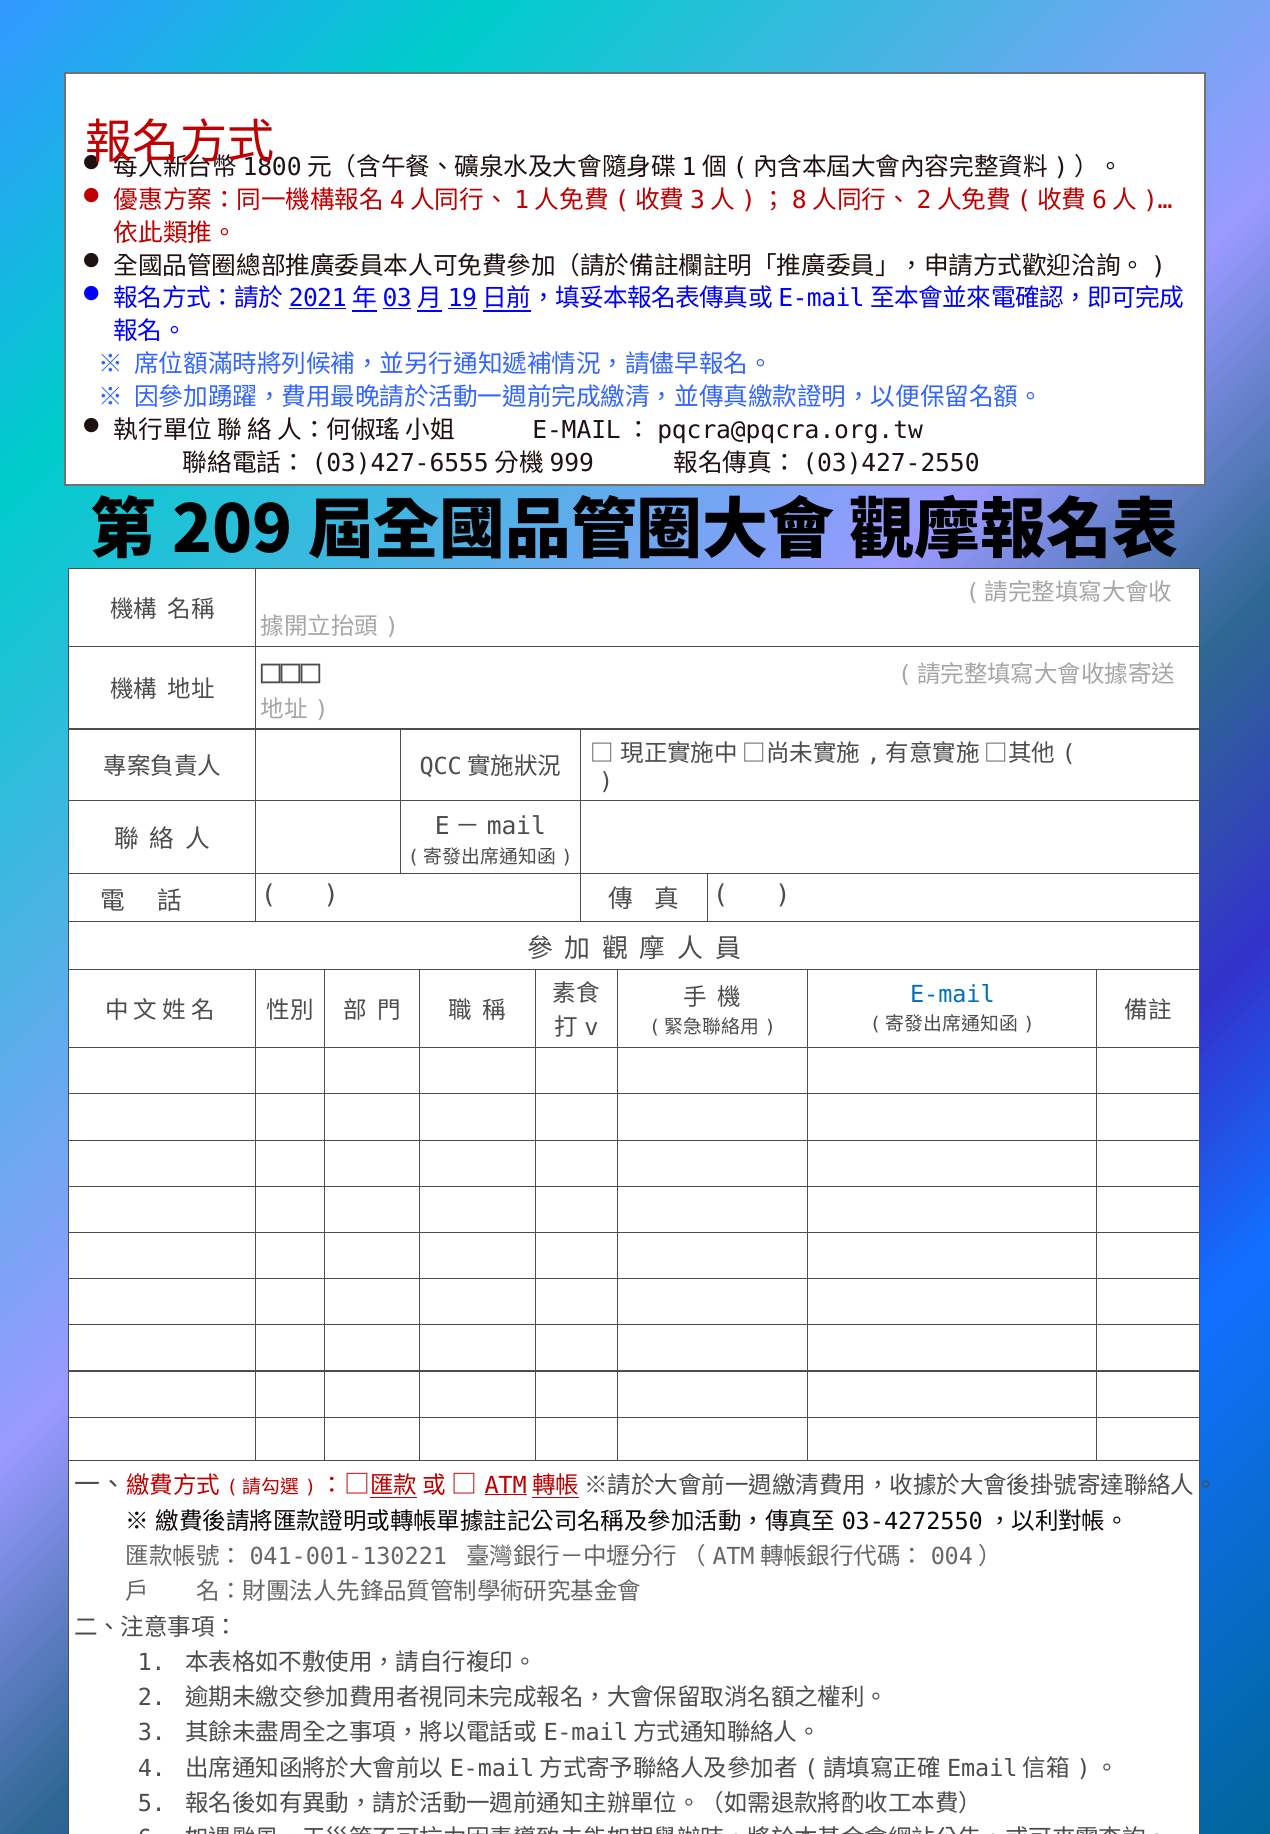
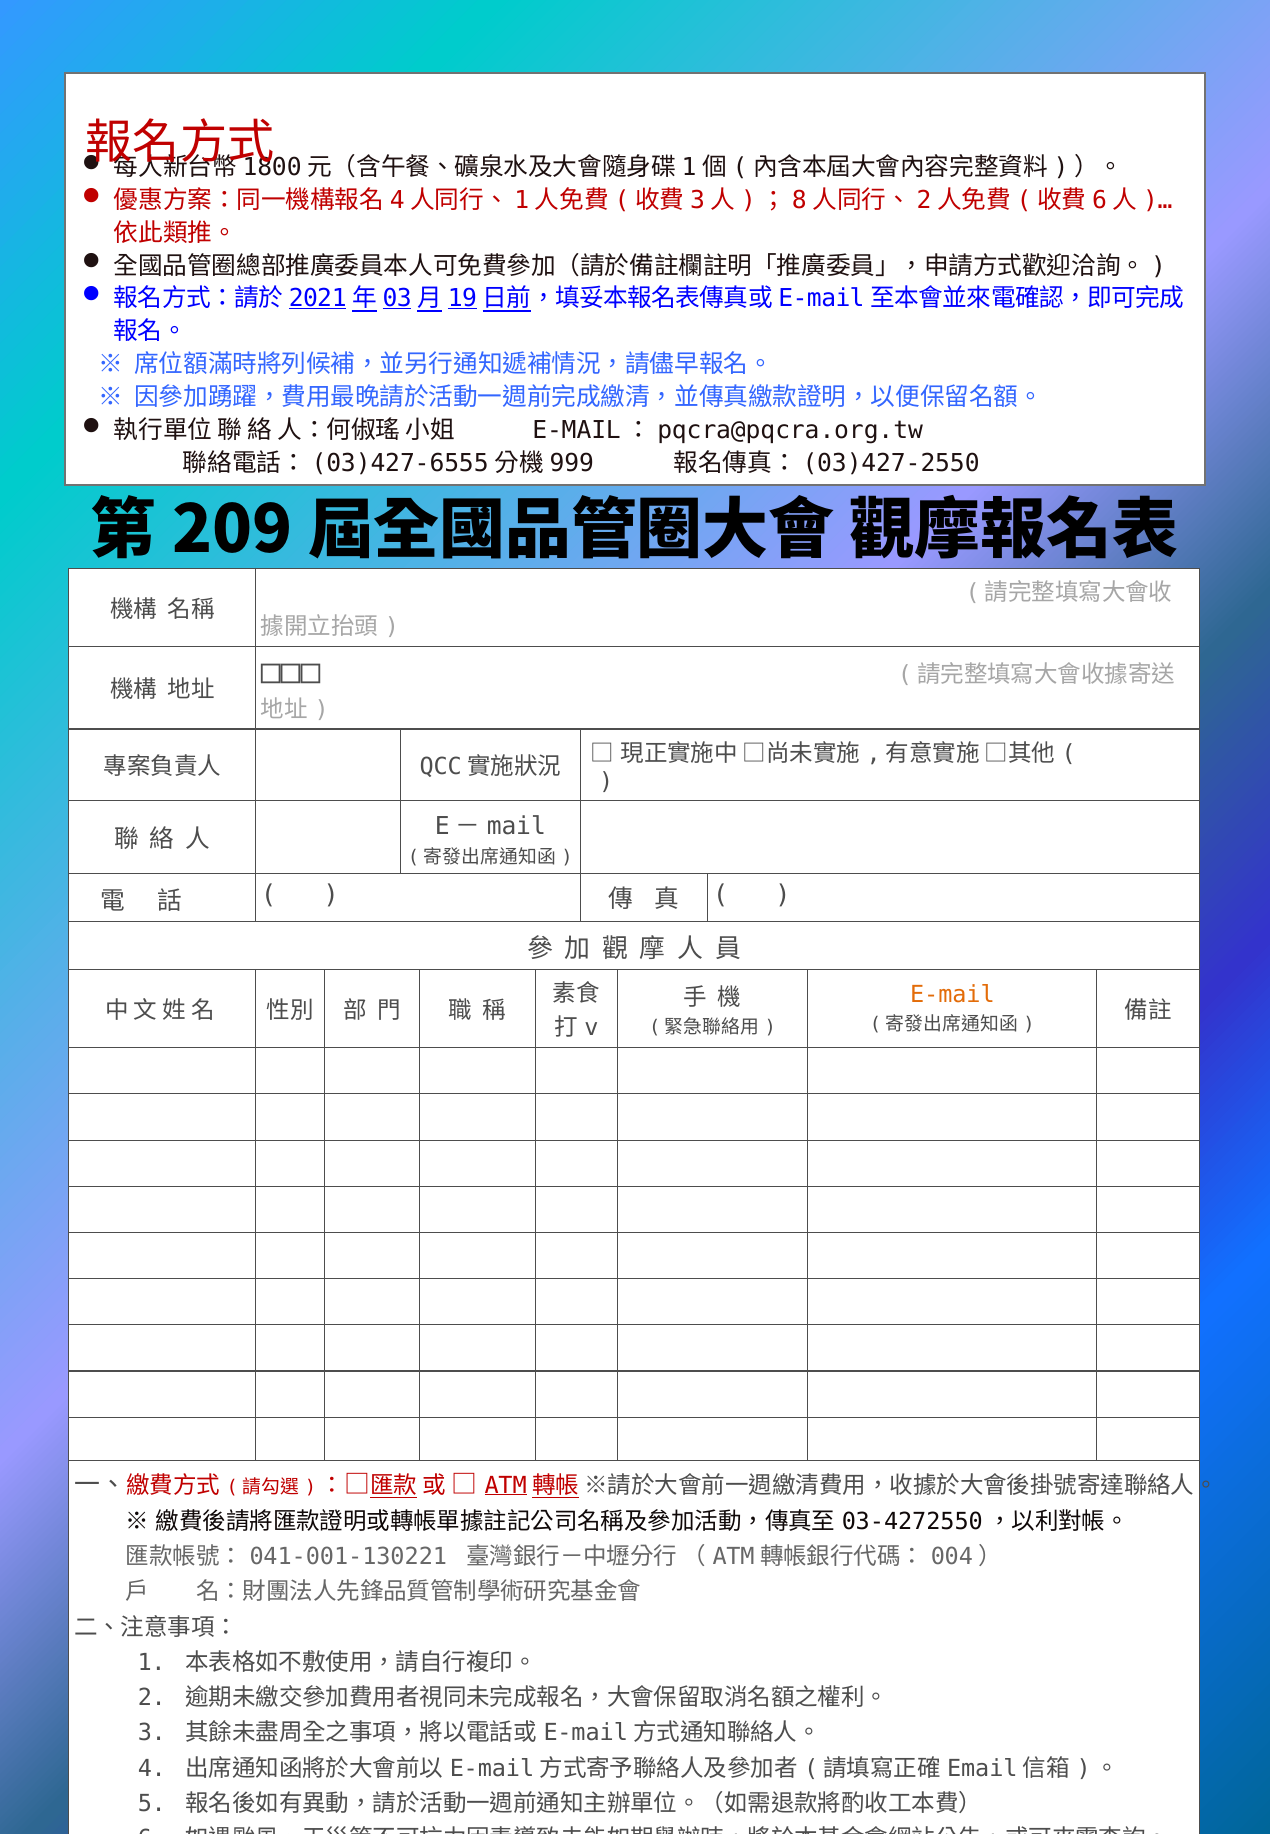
E-mail colour: blue -> orange (952, 995)
